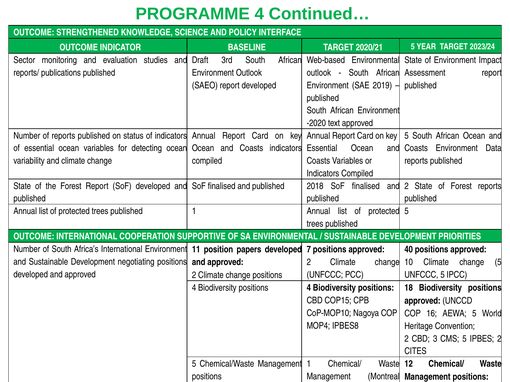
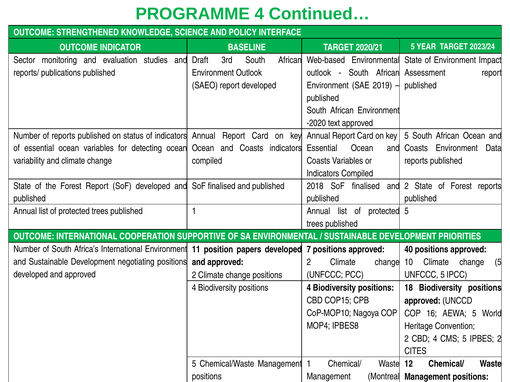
CBD 3: 3 -> 4 (435, 339)
